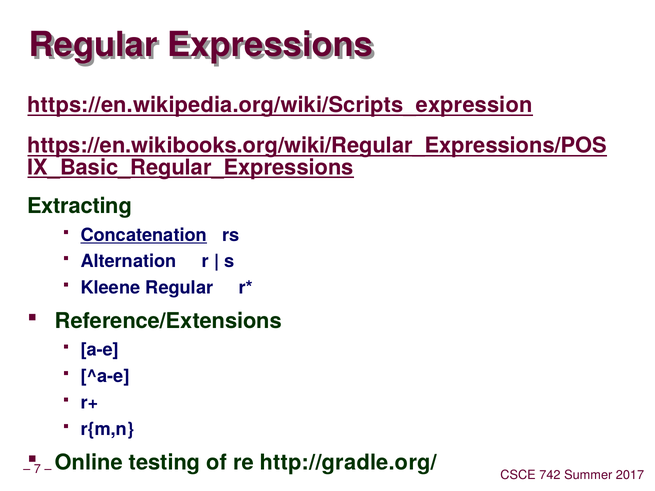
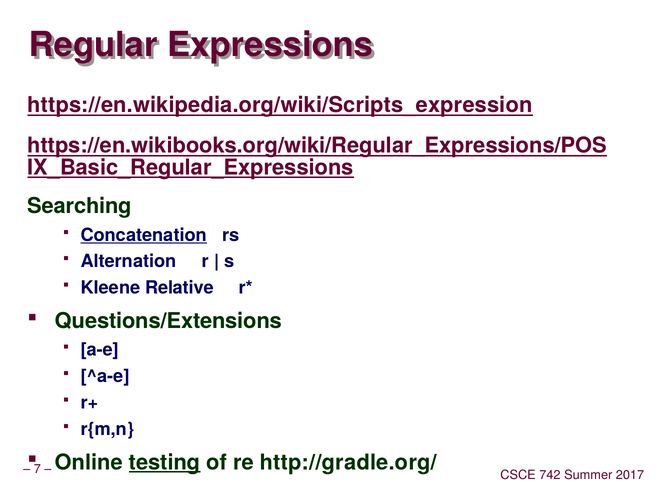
Extracting: Extracting -> Searching (79, 206)
Kleene Regular: Regular -> Relative (179, 288)
Reference/Extensions: Reference/Extensions -> Questions/Extensions (168, 321)
testing underline: none -> present (165, 463)
